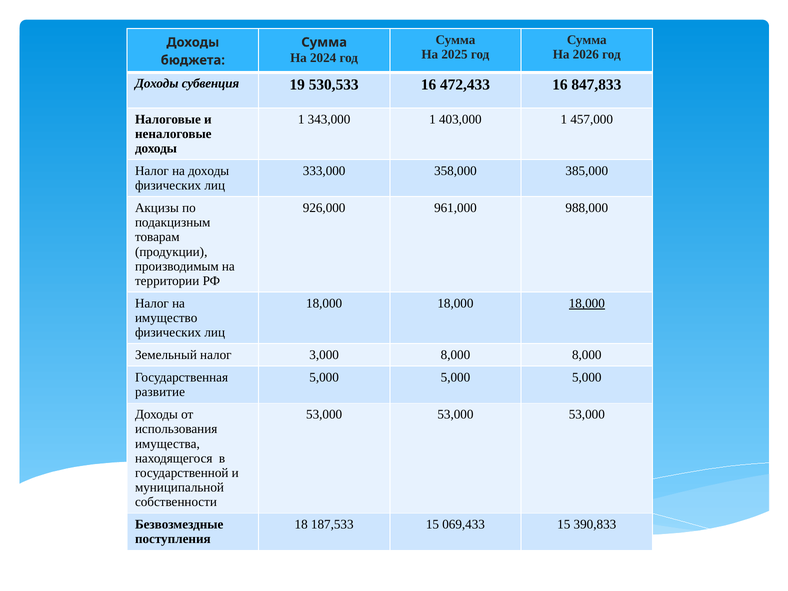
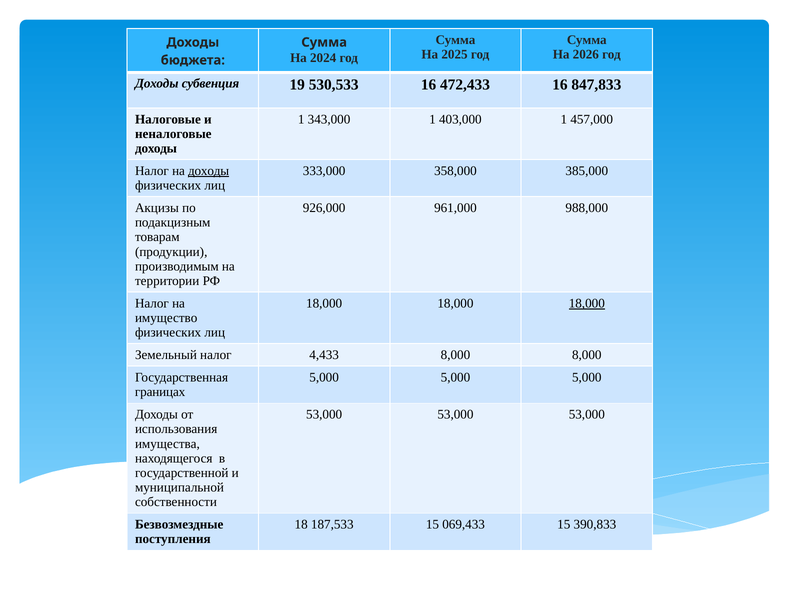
доходы underline: none -> present (209, 171)
3,000: 3,000 -> 4,433 (324, 355)
развитие: развитие -> границах (160, 392)
